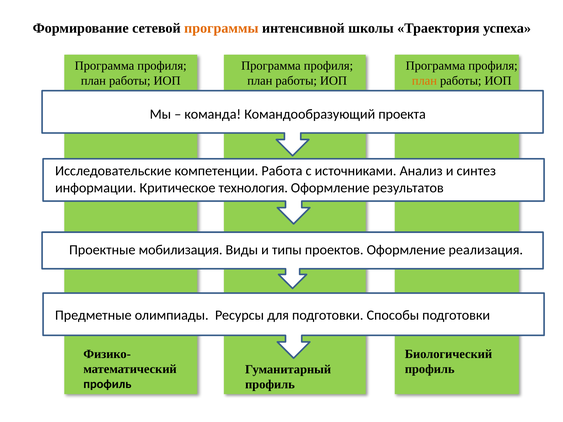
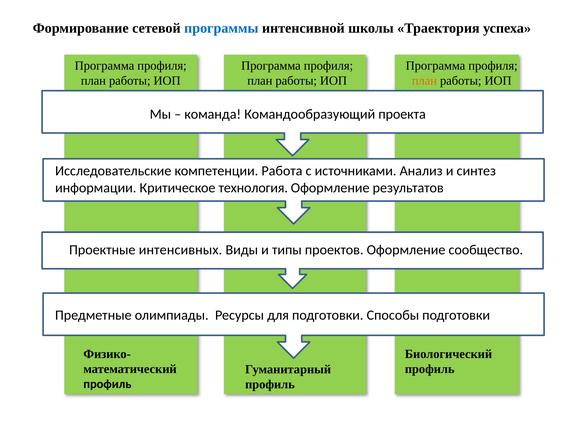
программы colour: orange -> blue (221, 28)
мобилизация: мобилизация -> интенсивных (180, 250)
реализация: реализация -> сообщество (486, 250)
